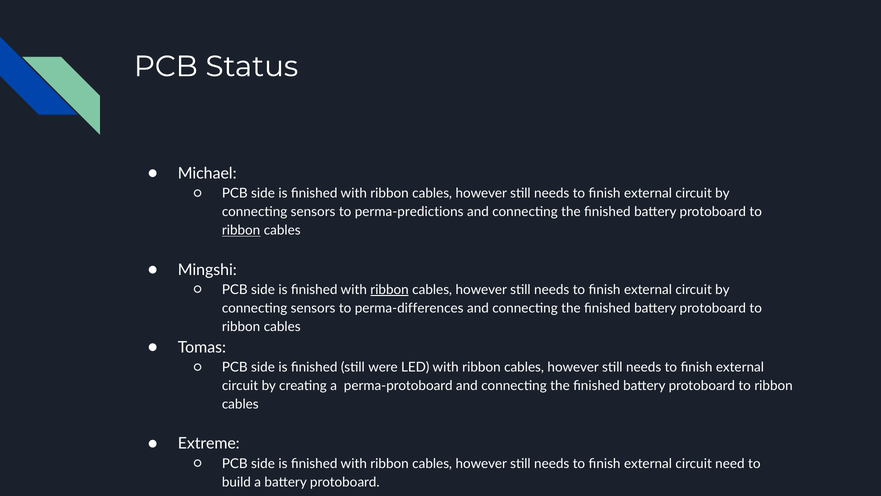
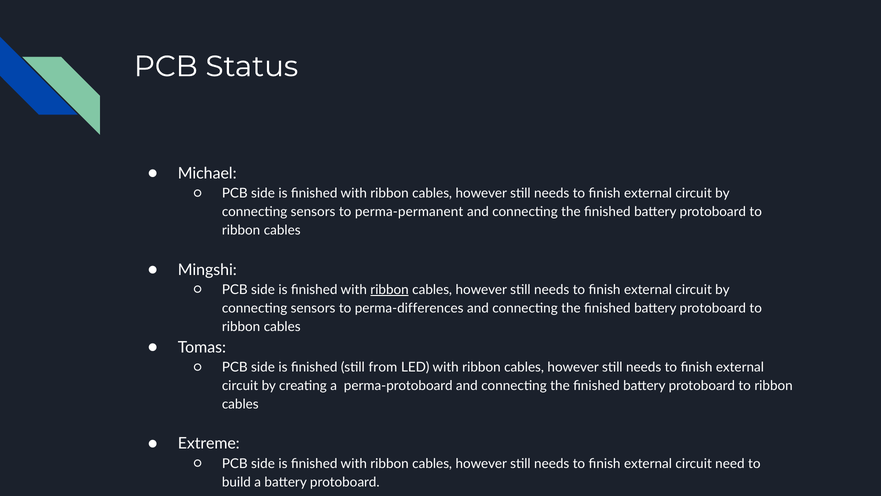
perma-predictions: perma-predictions -> perma-permanent (409, 212)
ribbon underline: present -> none (241, 230)
were: were -> from (383, 367)
